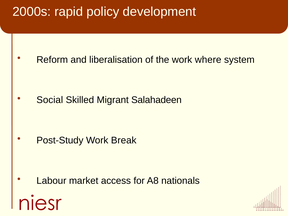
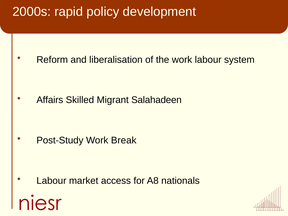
work where: where -> labour (208, 60)
Social: Social -> Affairs (50, 100)
